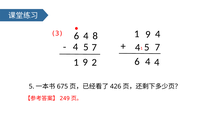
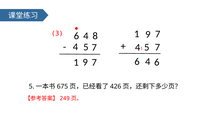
4: 4 -> 7 (158, 34)
4 4: 4 -> 6 (157, 62)
2: 2 -> 7 (94, 63)
